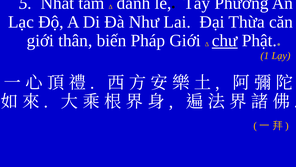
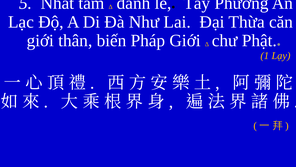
chư underline: present -> none (225, 41)
